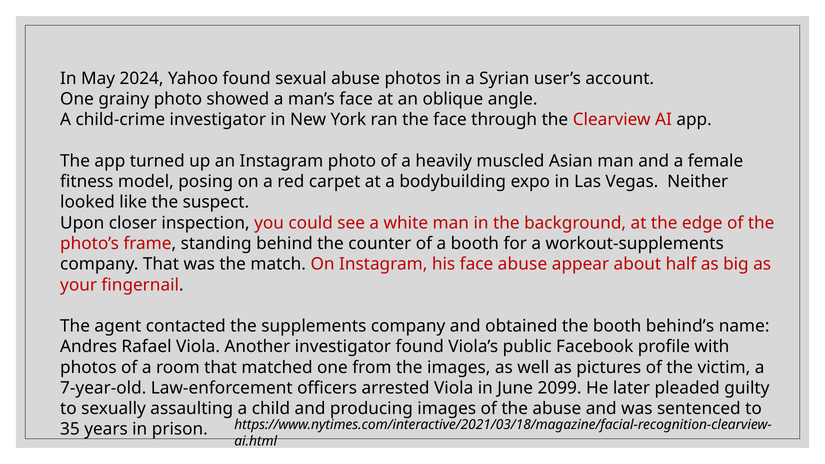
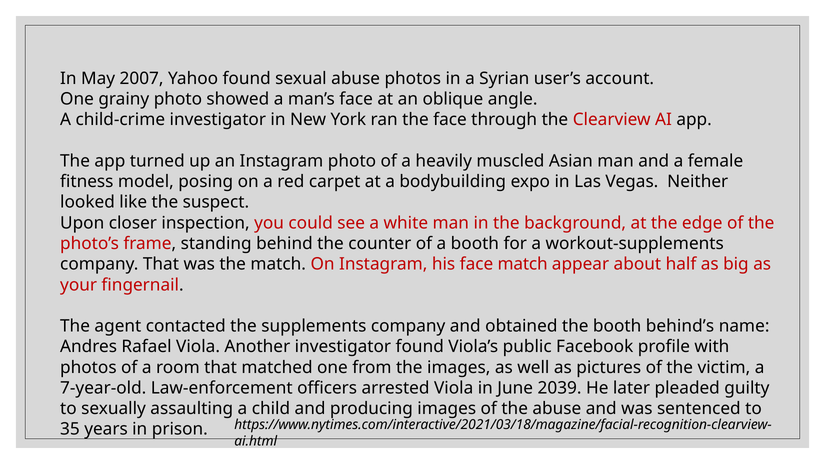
2024: 2024 -> 2007 (142, 79)
face abuse: abuse -> match (523, 264)
2099: 2099 -> 2039 (560, 388)
